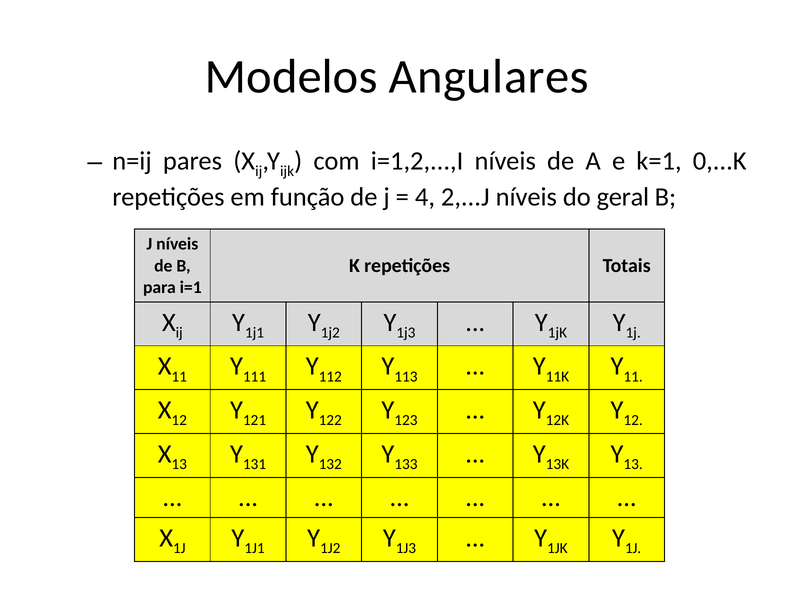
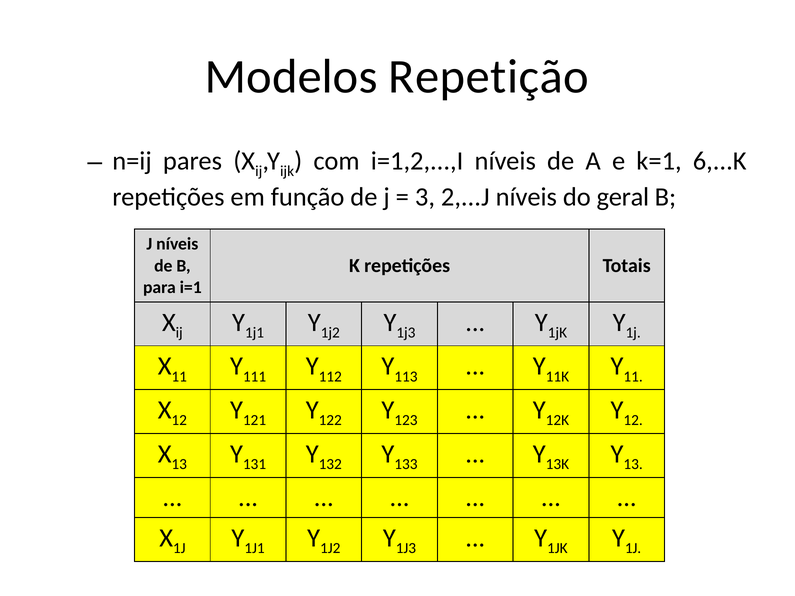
Angulares: Angulares -> Repetição (489, 77)
0,...K: 0,...K -> 6,...K (720, 161)
4: 4 -> 3 (425, 197)
